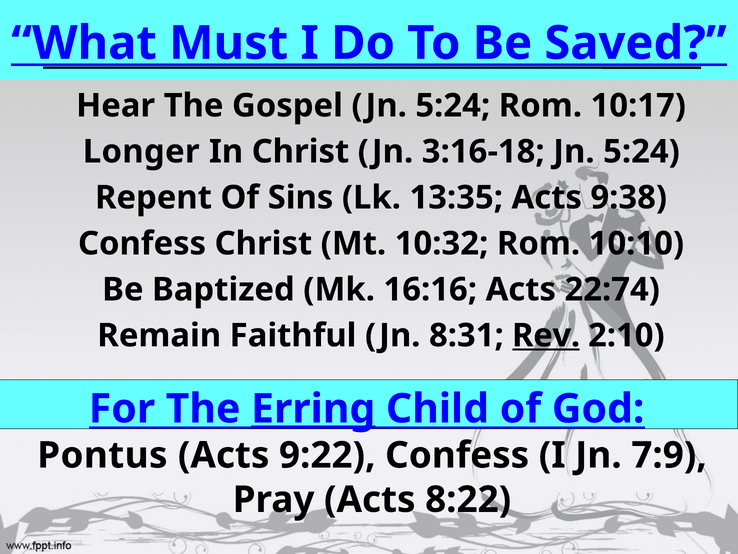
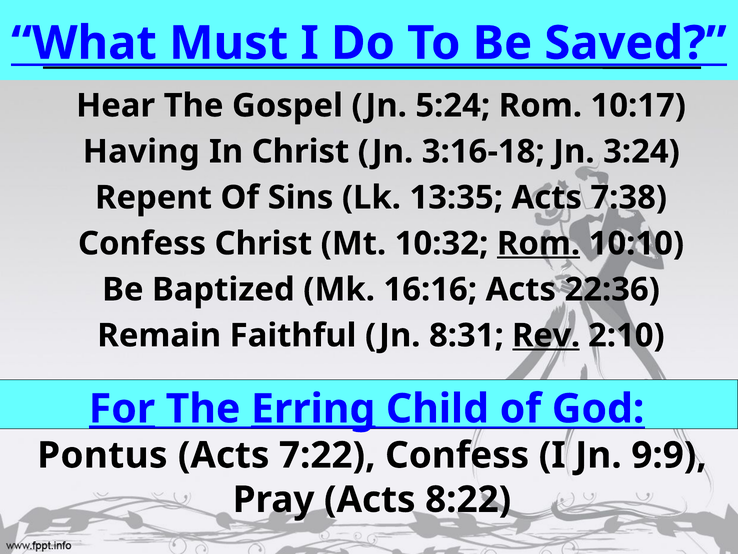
Longer: Longer -> Having (141, 151)
3:16-18 Jn 5:24: 5:24 -> 3:24 (641, 151)
9:38: 9:38 -> 7:38 (629, 197)
Rom underline: none -> present (538, 243)
22:74: 22:74 -> 22:36 (612, 289)
For underline: none -> present (122, 409)
9:22: 9:22 -> 7:22 (327, 455)
7:9: 7:9 -> 9:9 (669, 455)
